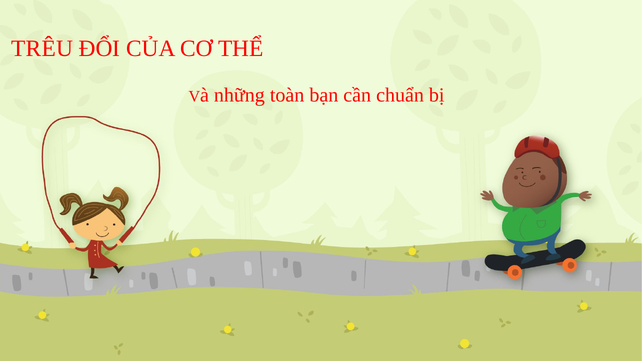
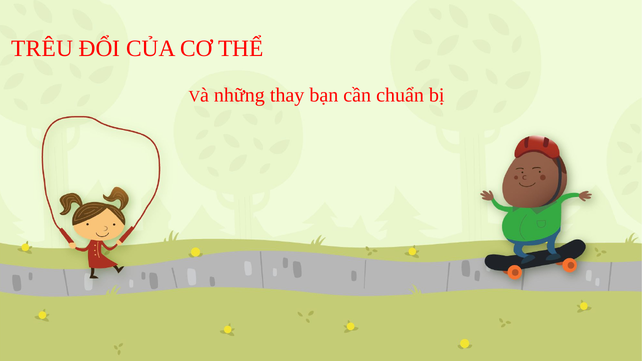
toàn: toàn -> thay (287, 95)
